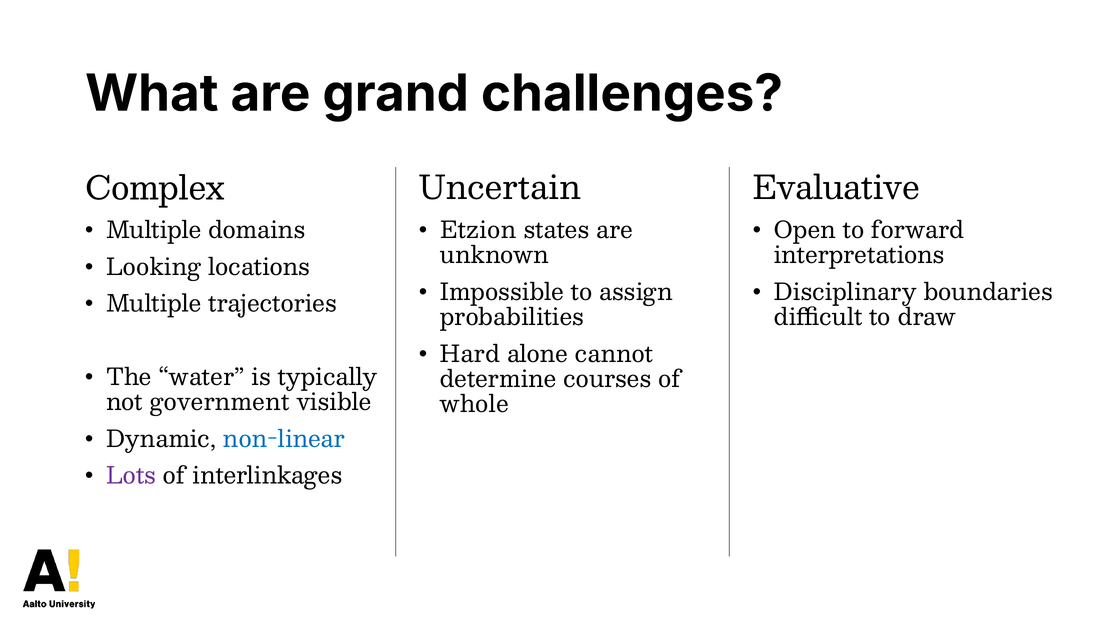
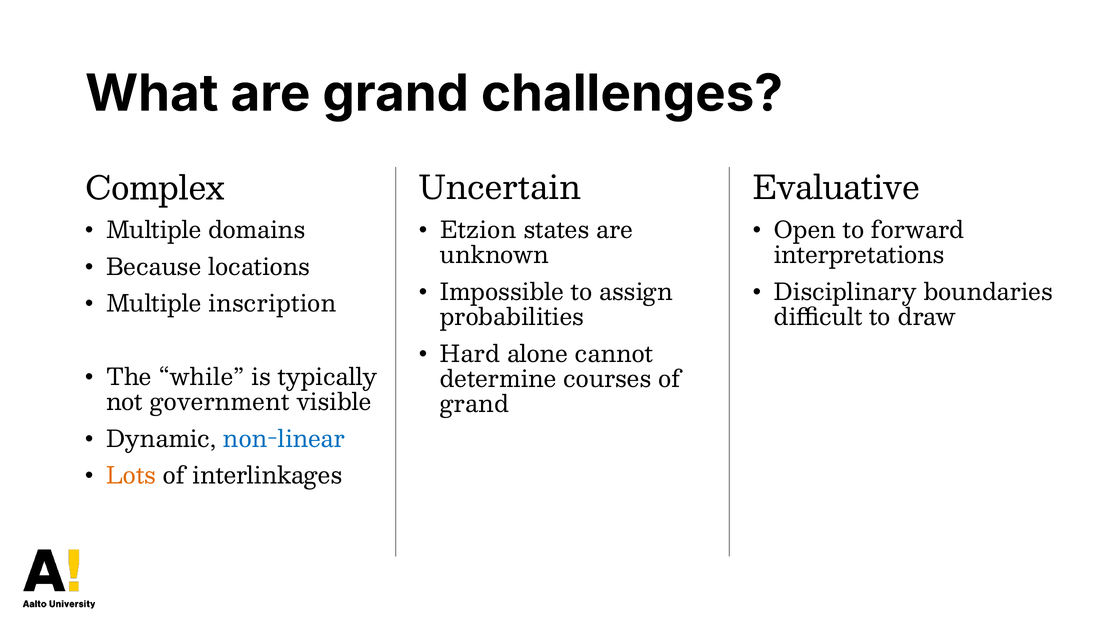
Looking: Looking -> Because (154, 267)
trajectories: trajectories -> inscription (272, 304)
water: water -> while (201, 377)
whole: whole -> grand (474, 405)
Lots colour: purple -> orange (131, 476)
